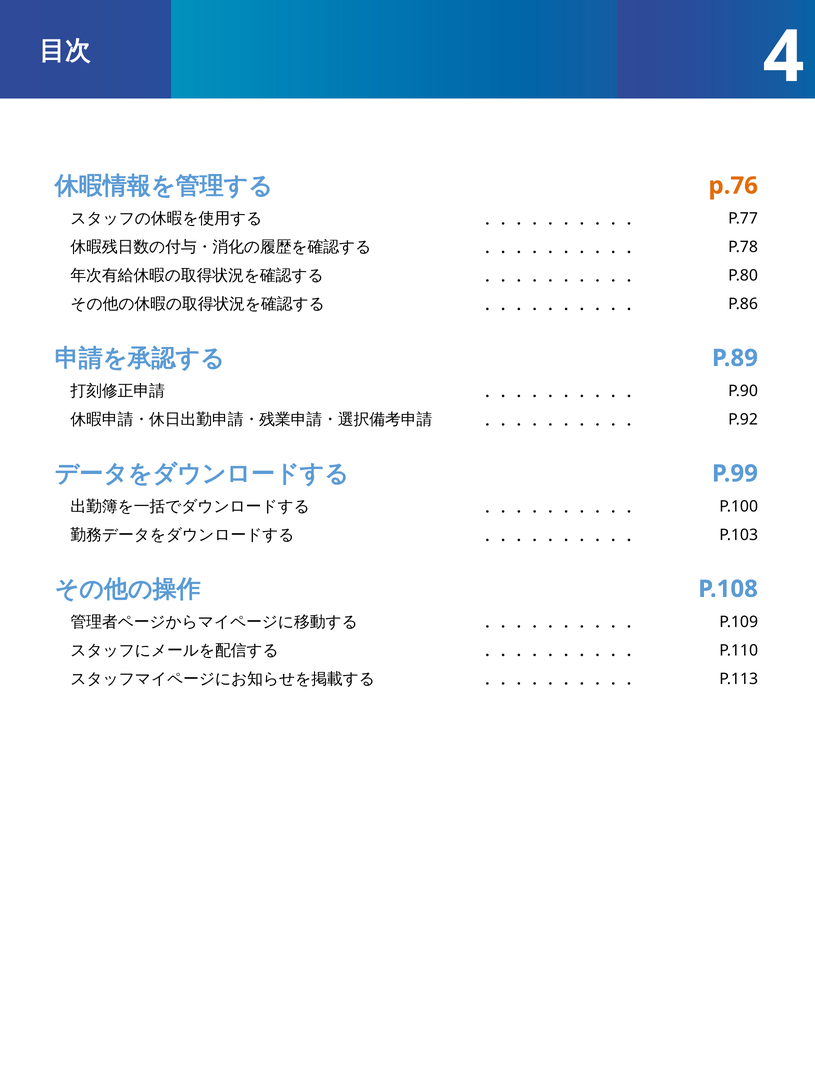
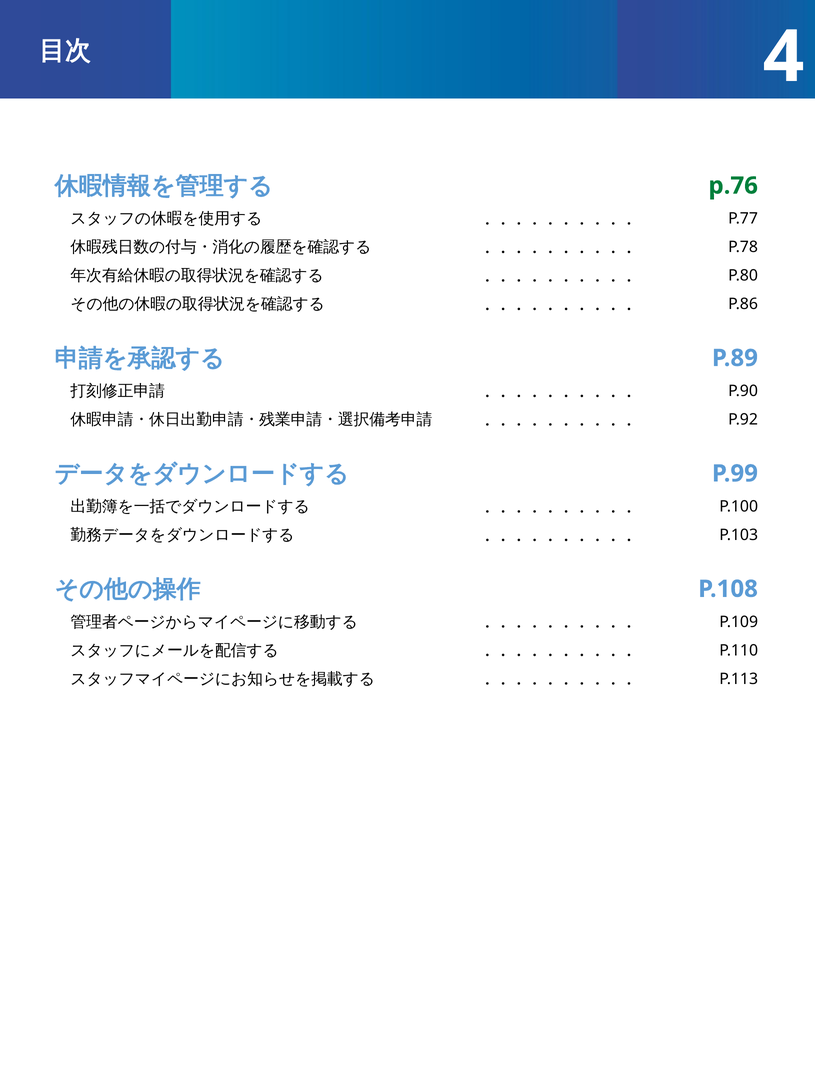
p.76 colour: orange -> green (733, 186)
